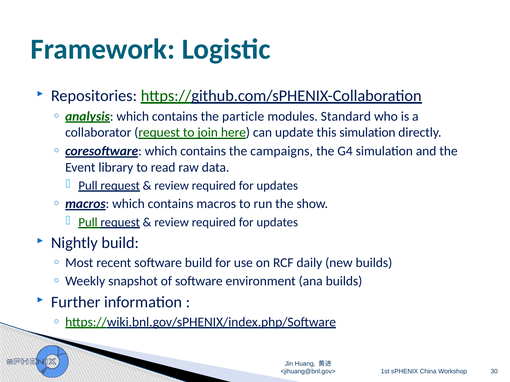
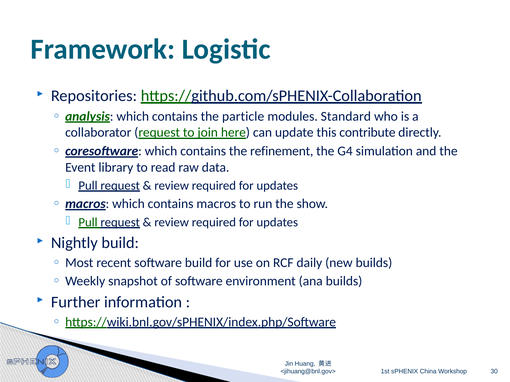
this simulation: simulation -> contribute (367, 133)
campaigns: campaigns -> refinement (282, 151)
